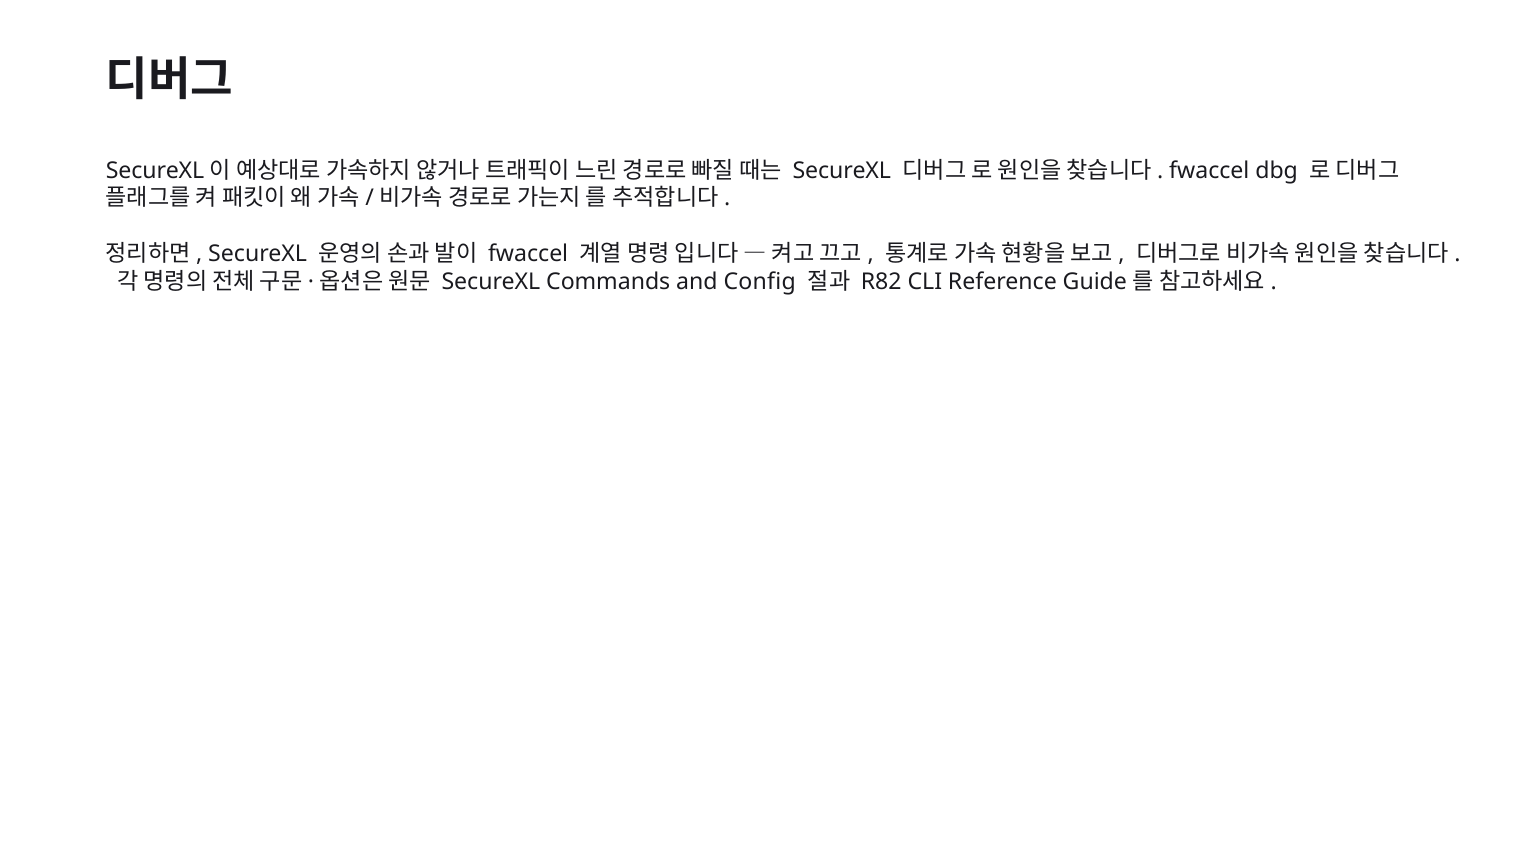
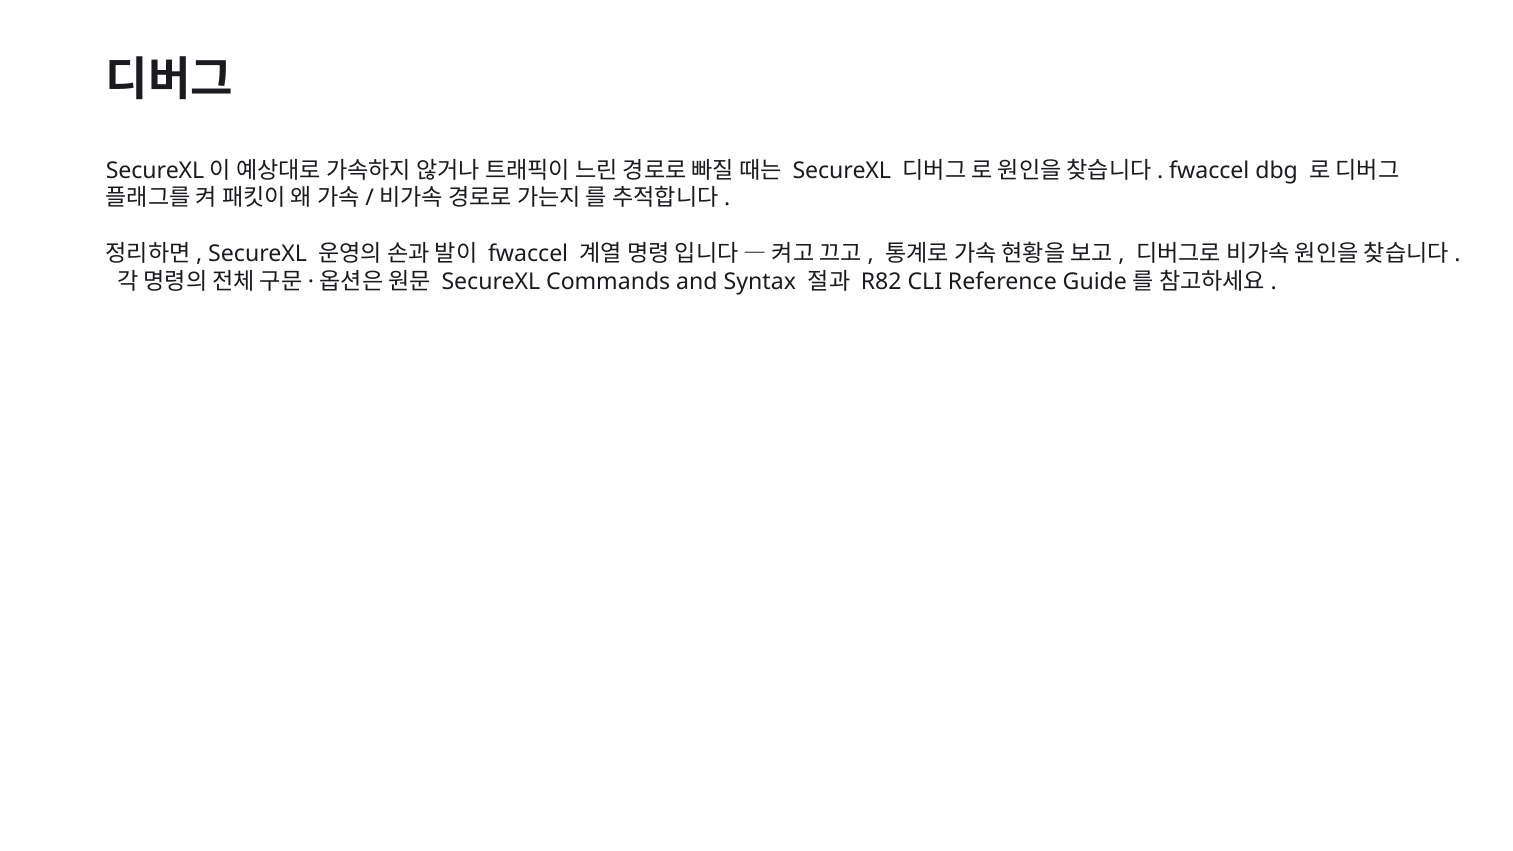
Config: Config -> Syntax (760, 281)
